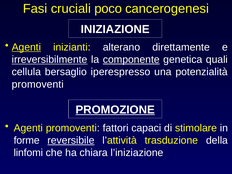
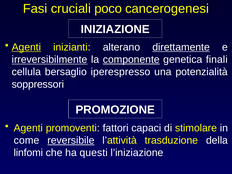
direttamente underline: none -> present (181, 47)
quali: quali -> finali (217, 60)
promoventi: promoventi -> soppressori (38, 84)
PROMOZIONE underline: present -> none (115, 110)
forme: forme -> come (27, 140)
chiara: chiara -> questi (94, 153)
